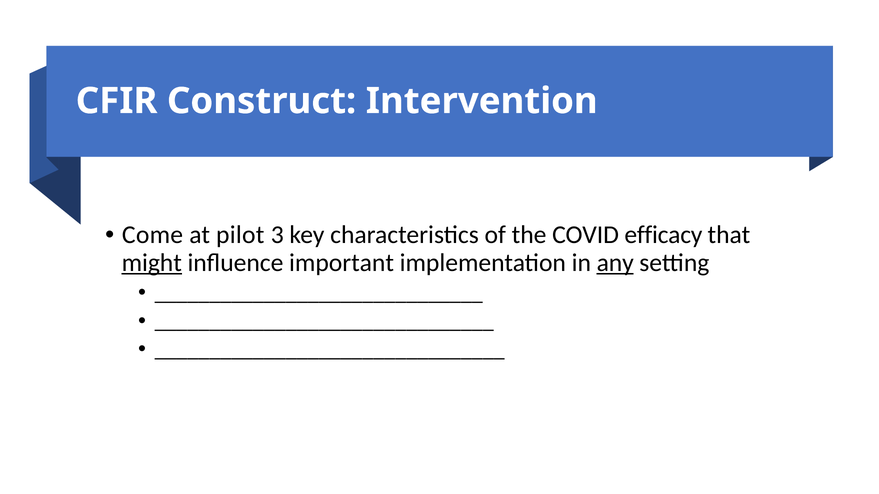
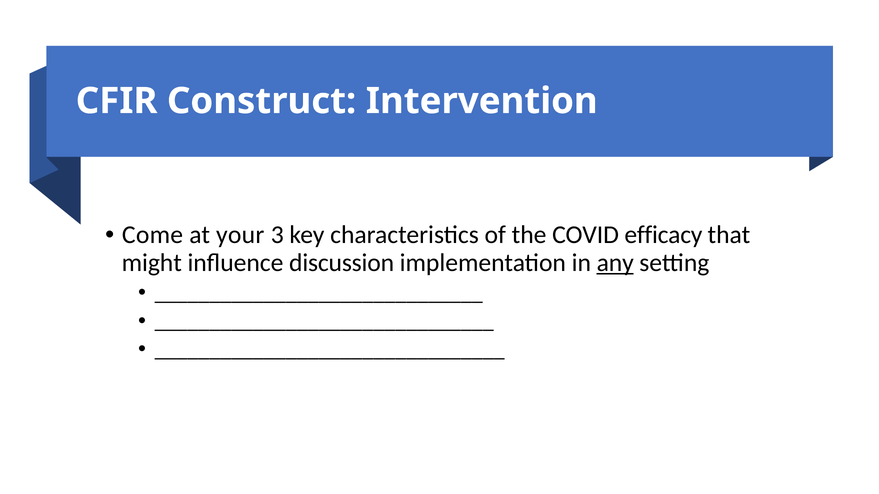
pilot: pilot -> your (240, 235)
might underline: present -> none (152, 263)
important: important -> discussion (342, 263)
